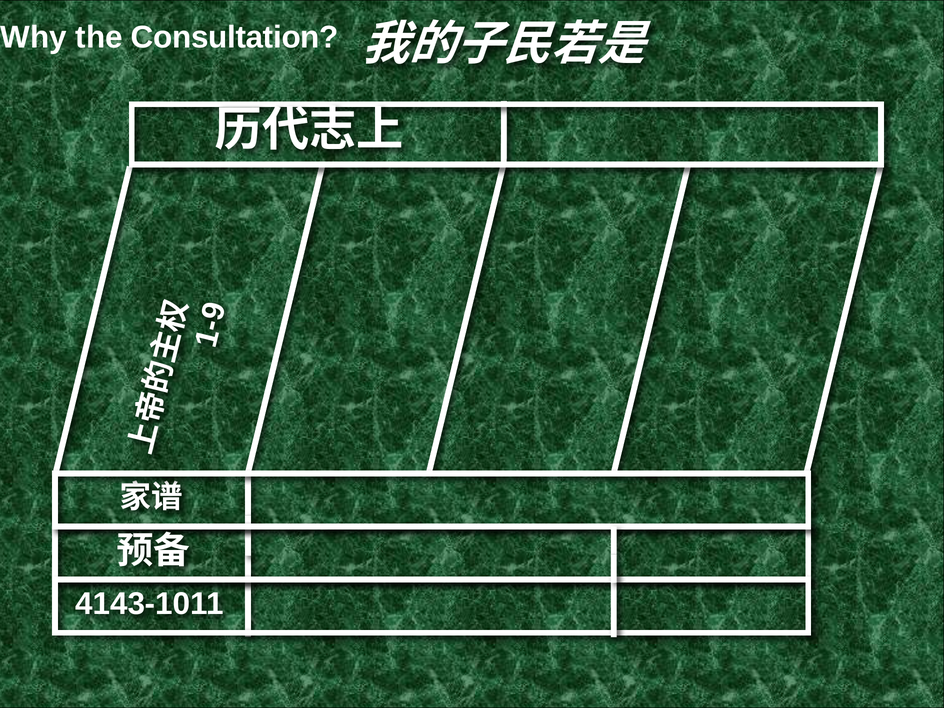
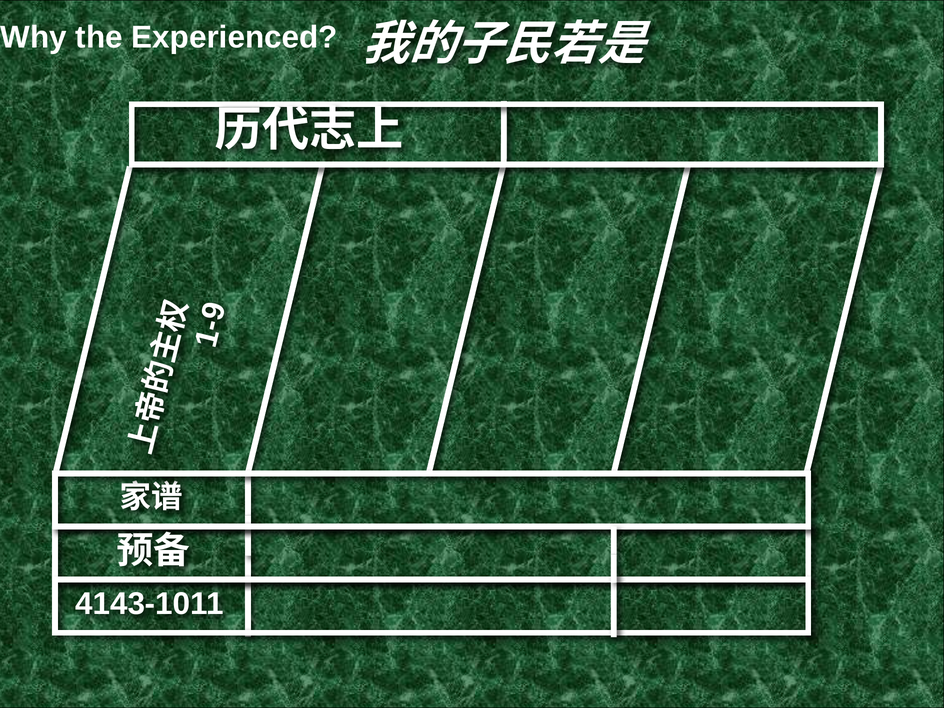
Consultation: Consultation -> Experienced (235, 38)
